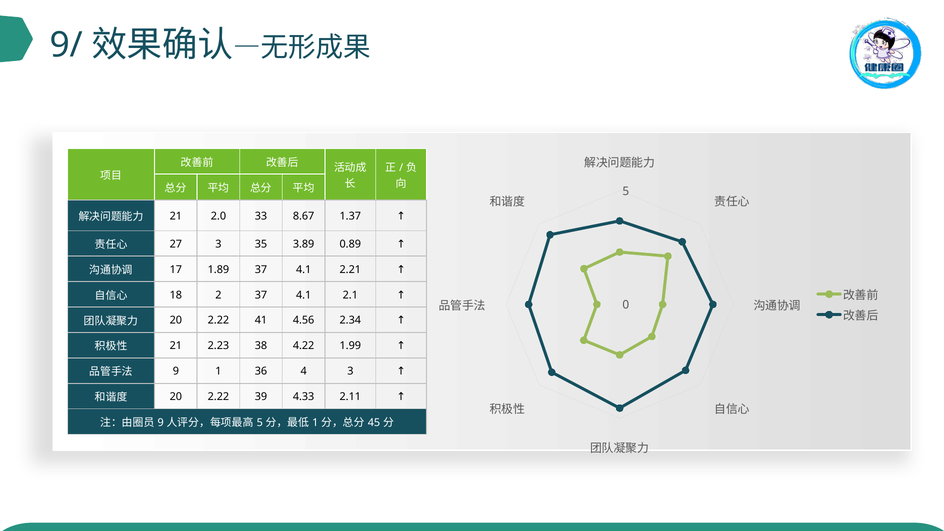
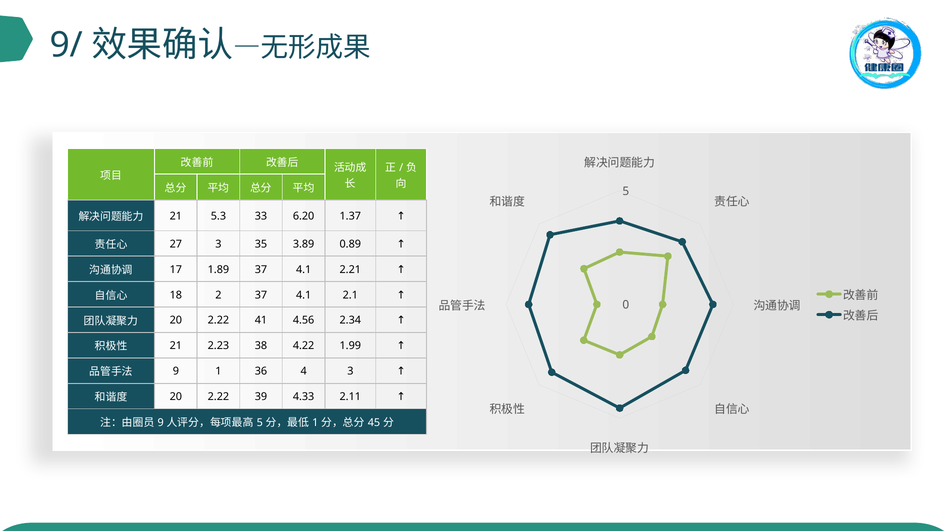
2.0: 2.0 -> 5.3 (218, 216)
8.67: 8.67 -> 6.20 (304, 216)
